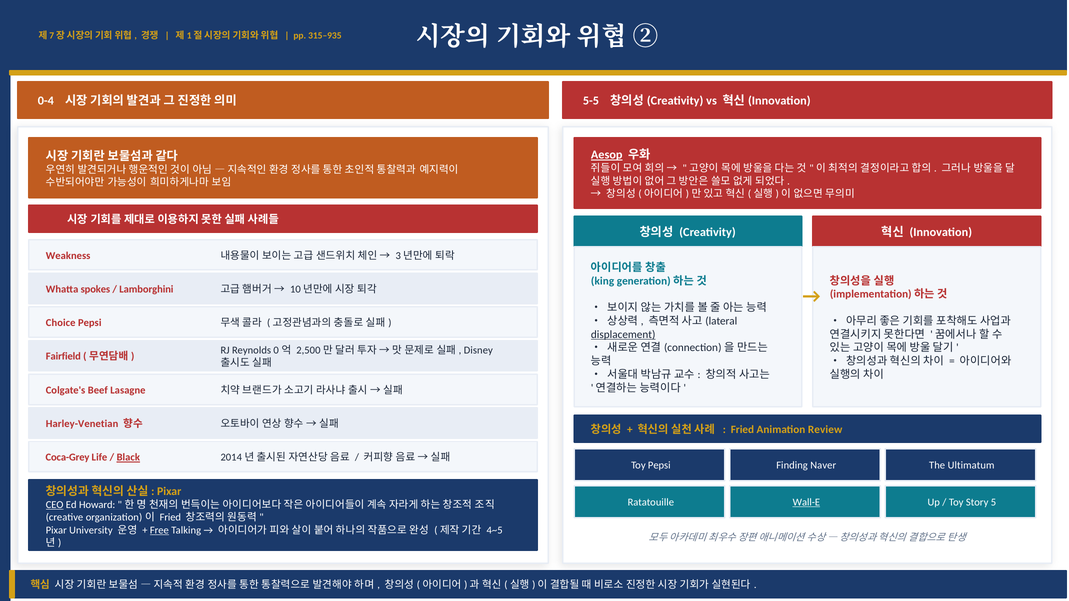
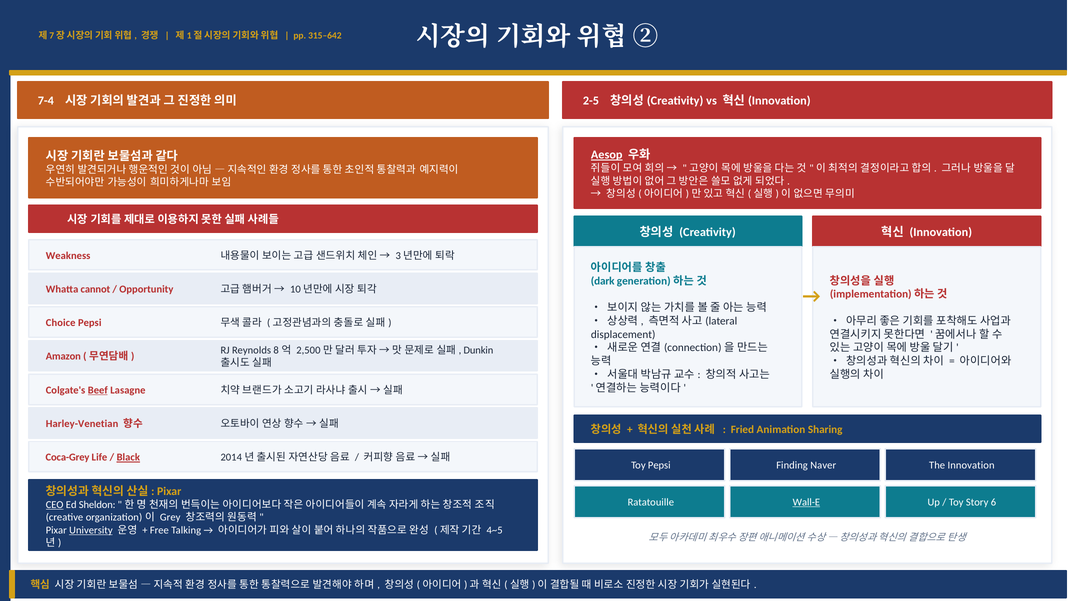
315–935: 315–935 -> 315–642 (325, 36)
0-4: 0-4 -> 7-4 (46, 101)
5-5: 5-5 -> 2-5 (591, 101)
king: king -> dark (603, 281)
spokes: spokes -> cannot (95, 289)
Lamborghini: Lamborghini -> Opportunity (146, 289)
displacement underline: present -> none (623, 335)
0: 0 -> 8 (276, 350)
Disney: Disney -> Dunkin (478, 350)
Fairfield: Fairfield -> Amazon (63, 357)
Beef underline: none -> present (98, 390)
Review: Review -> Sharing (825, 430)
The Ultimatum: Ultimatum -> Innovation (971, 466)
5: 5 -> 6 (993, 503)
Howard: Howard -> Sheldon (97, 505)
Fried: Fried -> Grey (170, 518)
University underline: none -> present (91, 530)
Free underline: present -> none (159, 530)
